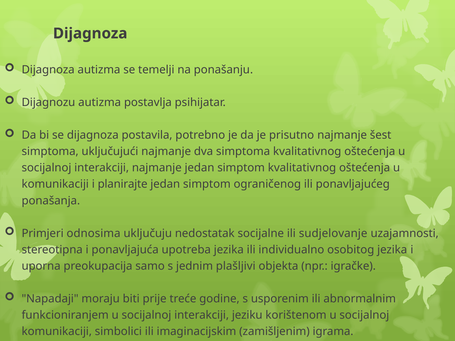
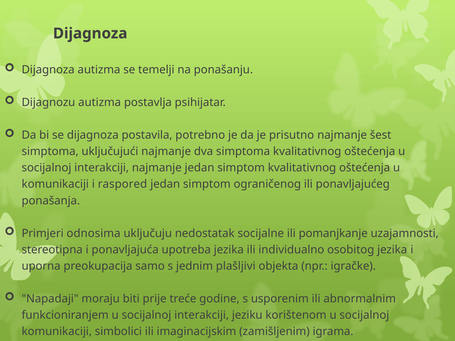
planirajte: planirajte -> raspored (123, 184)
sudjelovanje: sudjelovanje -> pomanjkanje (333, 233)
